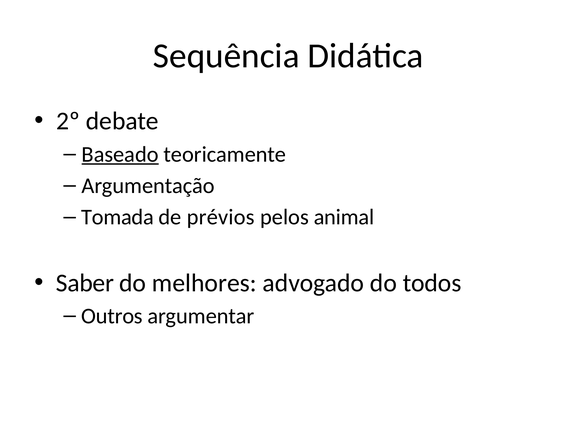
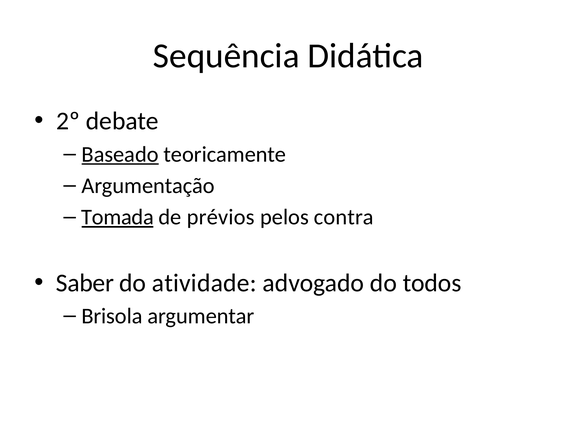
Tomada underline: none -> present (118, 217)
animal: animal -> contra (344, 217)
melhores: melhores -> atividade (204, 283)
Outros: Outros -> Brisola (112, 316)
